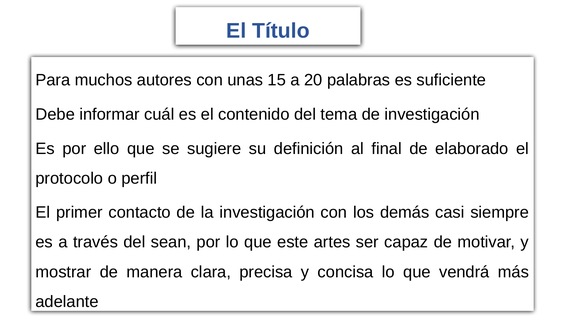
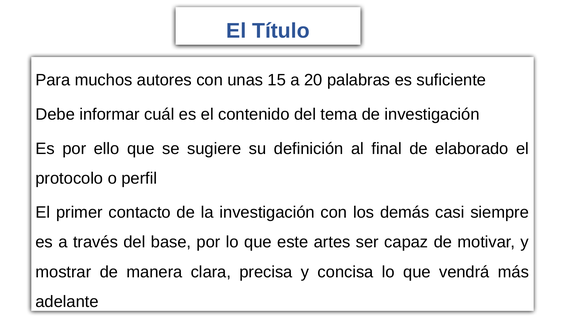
sean: sean -> base (171, 242)
